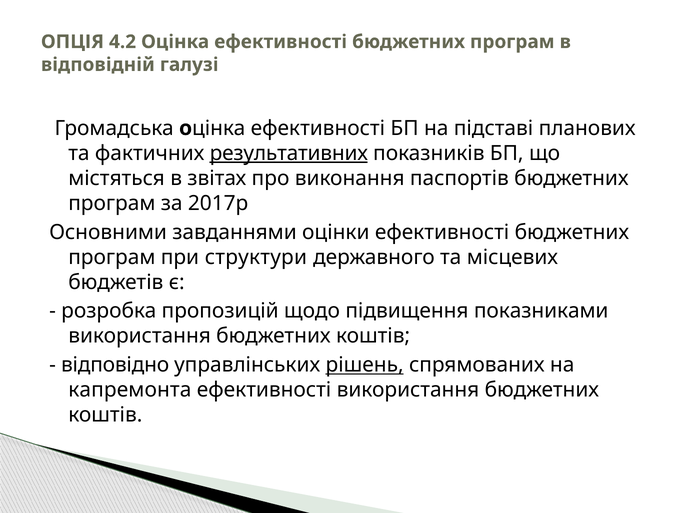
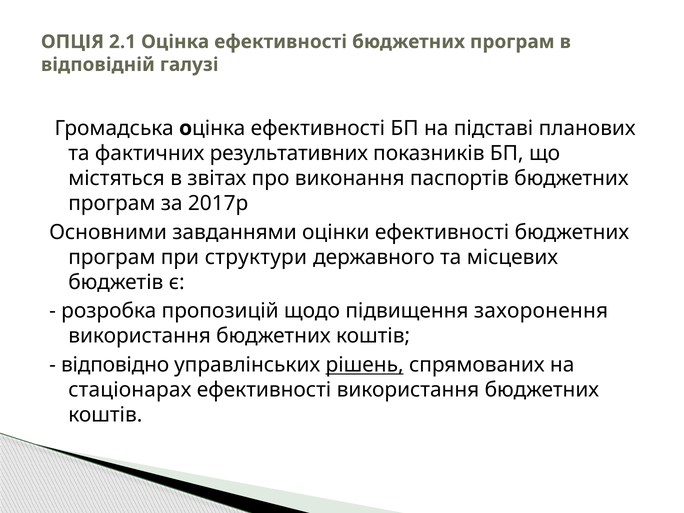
4.2: 4.2 -> 2.1 (123, 42)
результативних underline: present -> none (289, 153)
показниками: показниками -> захоронення (541, 311)
капремонта: капремонта -> стаціонарах (130, 390)
